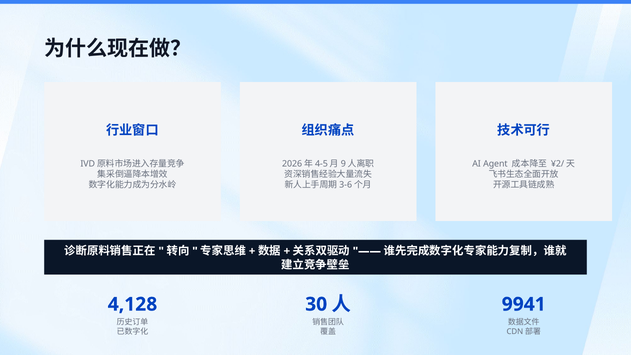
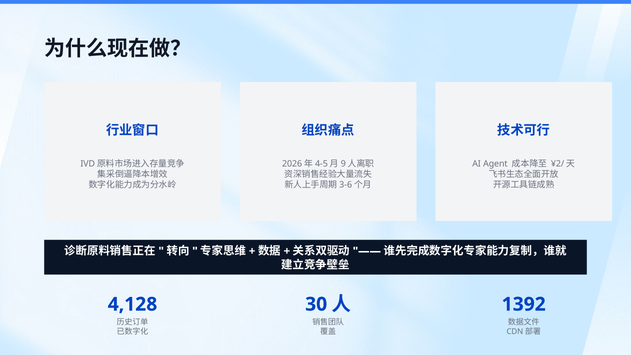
9941: 9941 -> 1392 (524, 304)
